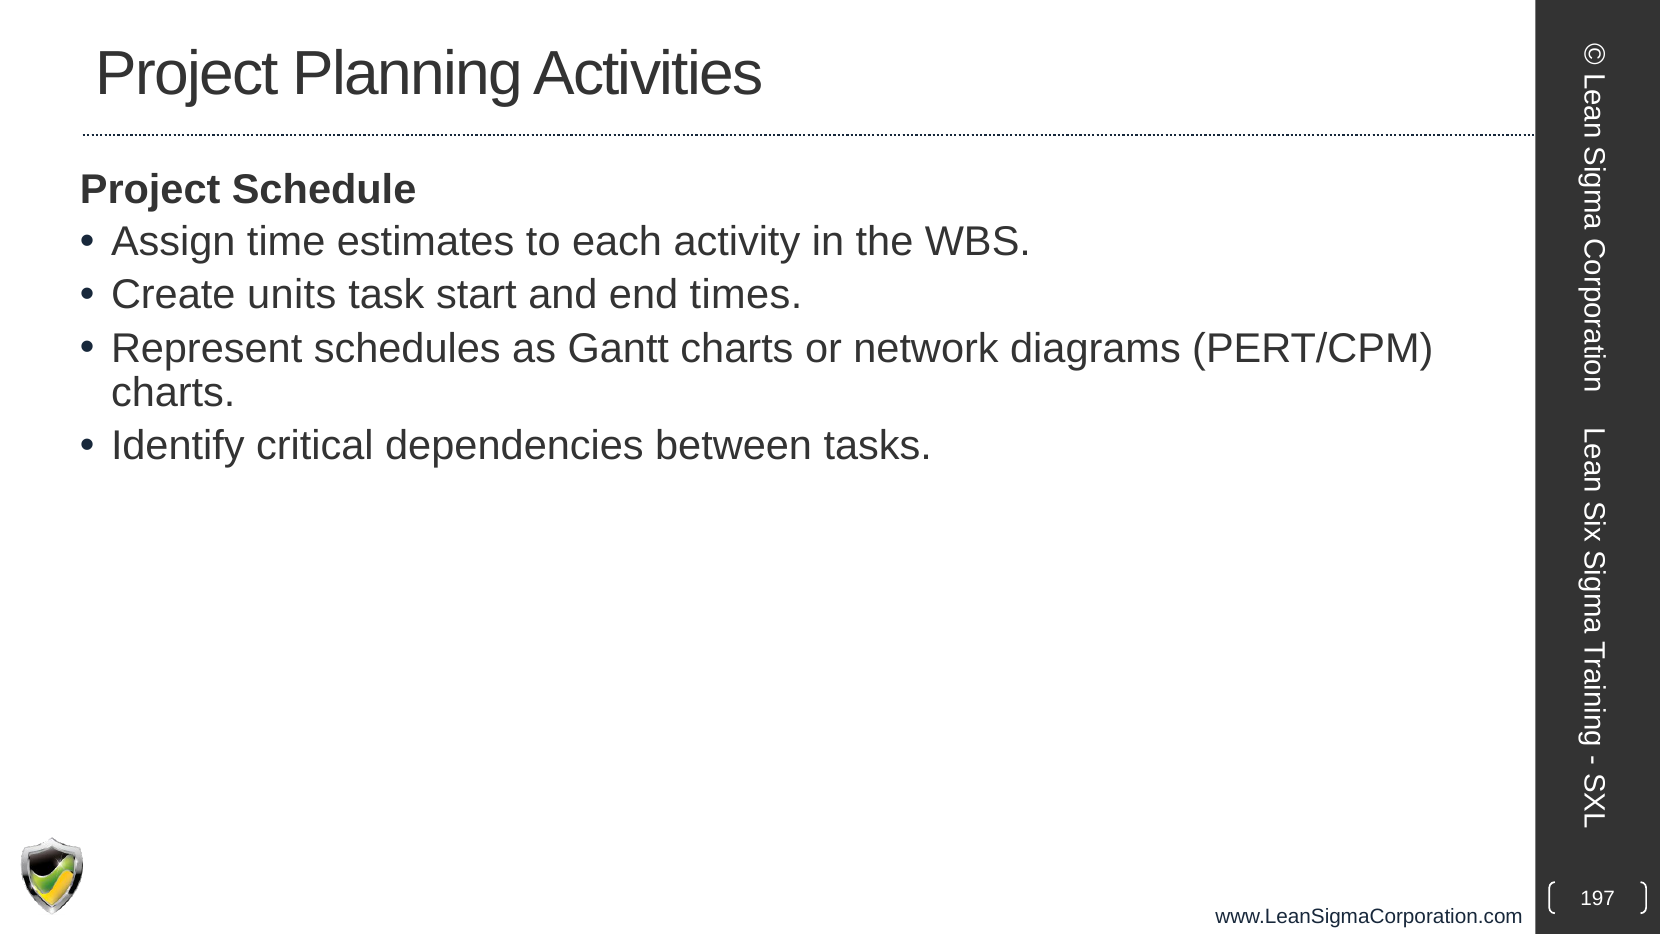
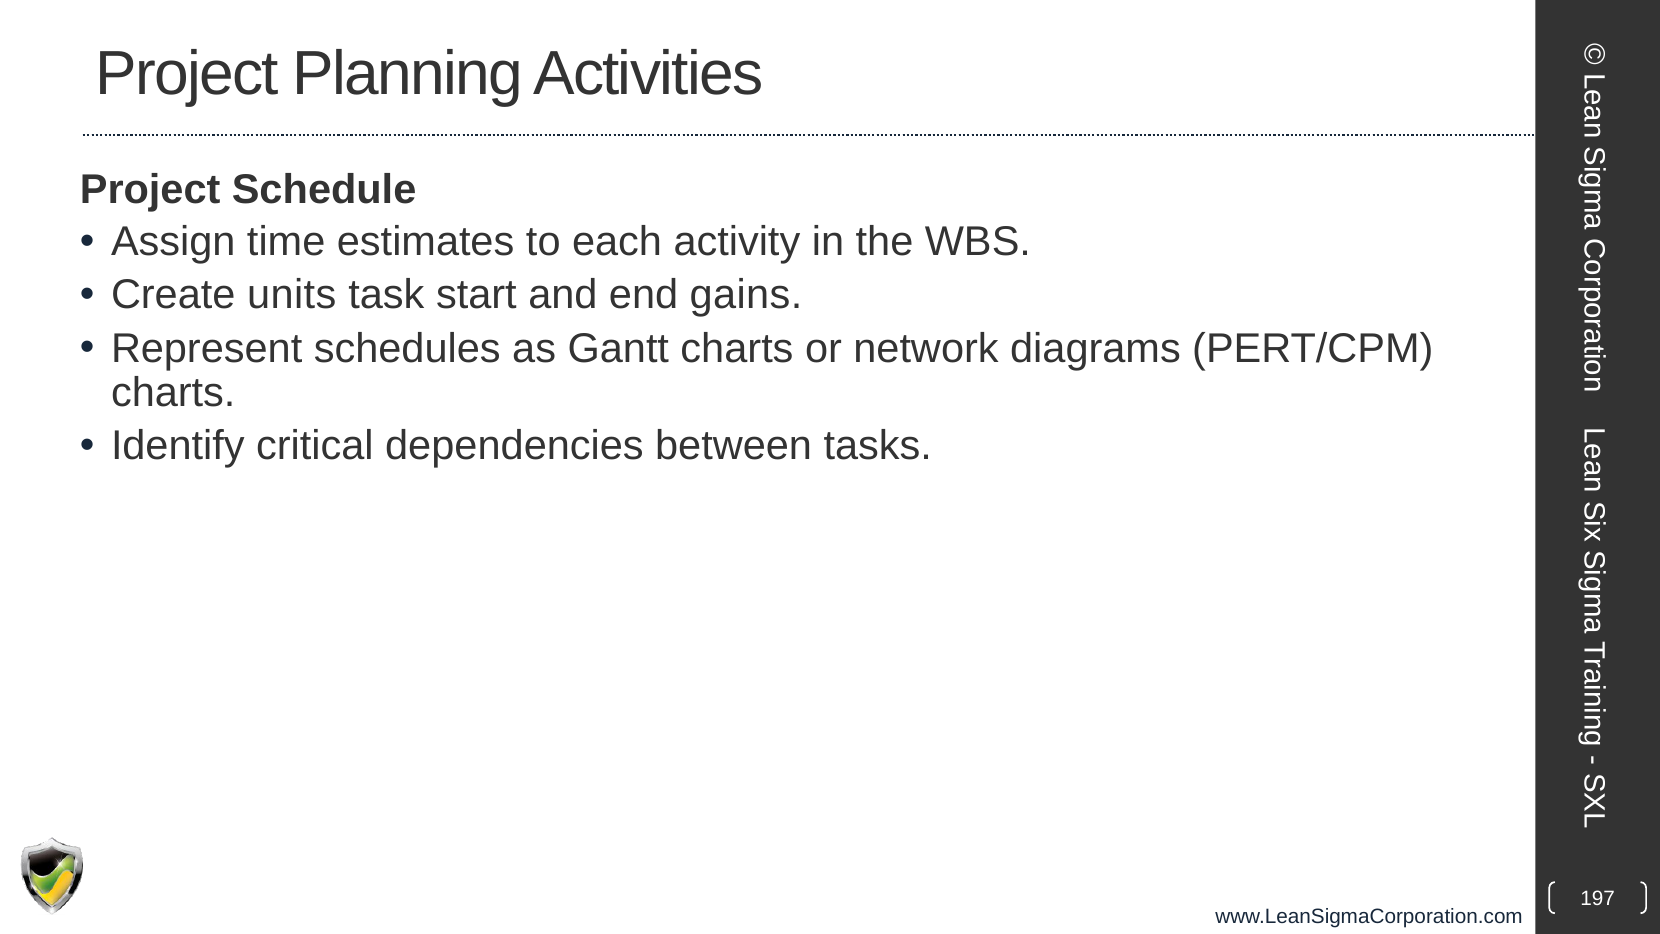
times: times -> gains (746, 295)
